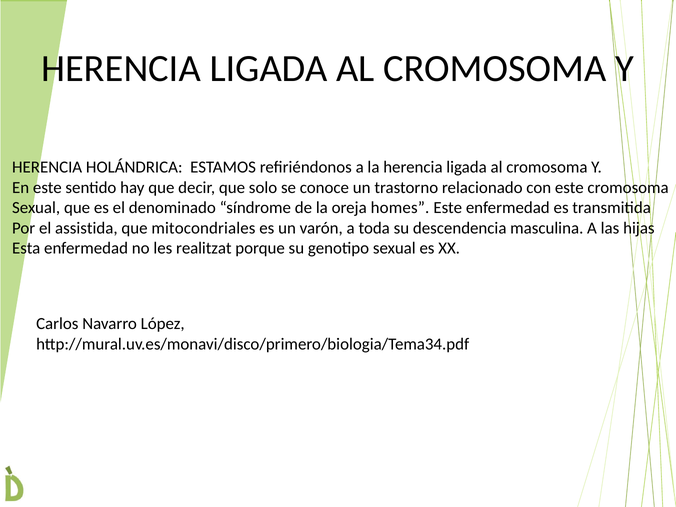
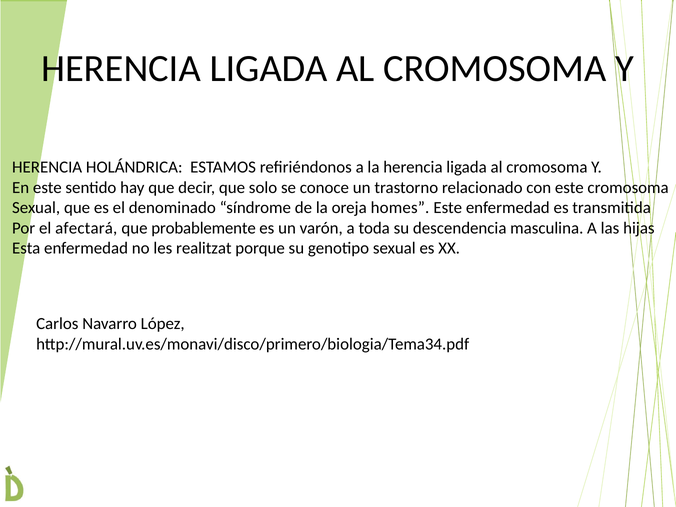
assistida: assistida -> afectará (86, 228)
mitocondriales: mitocondriales -> probablemente (204, 228)
